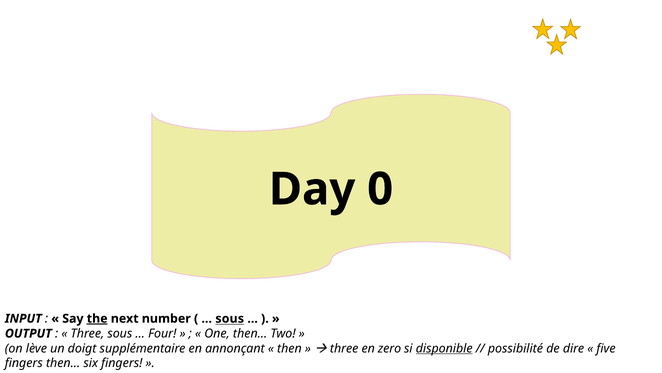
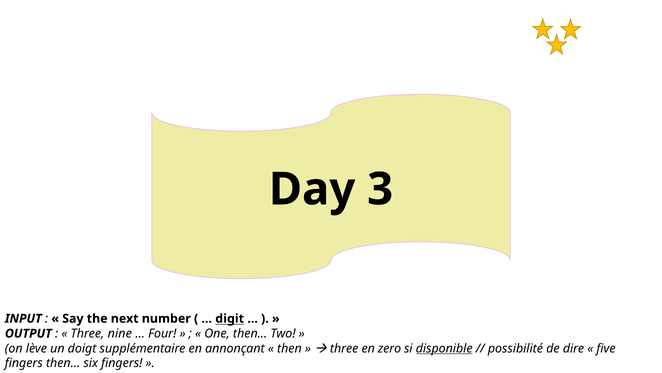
0: 0 -> 3 (380, 189)
the underline: present -> none (97, 318)
sous: sous -> digit (230, 318)
Three sous: sous -> nine (120, 333)
